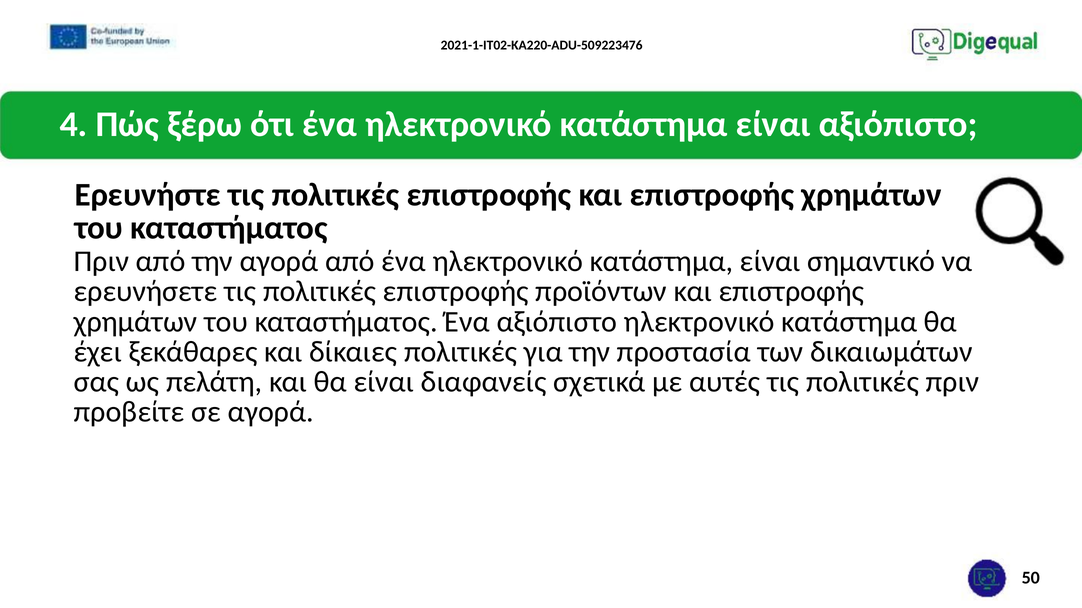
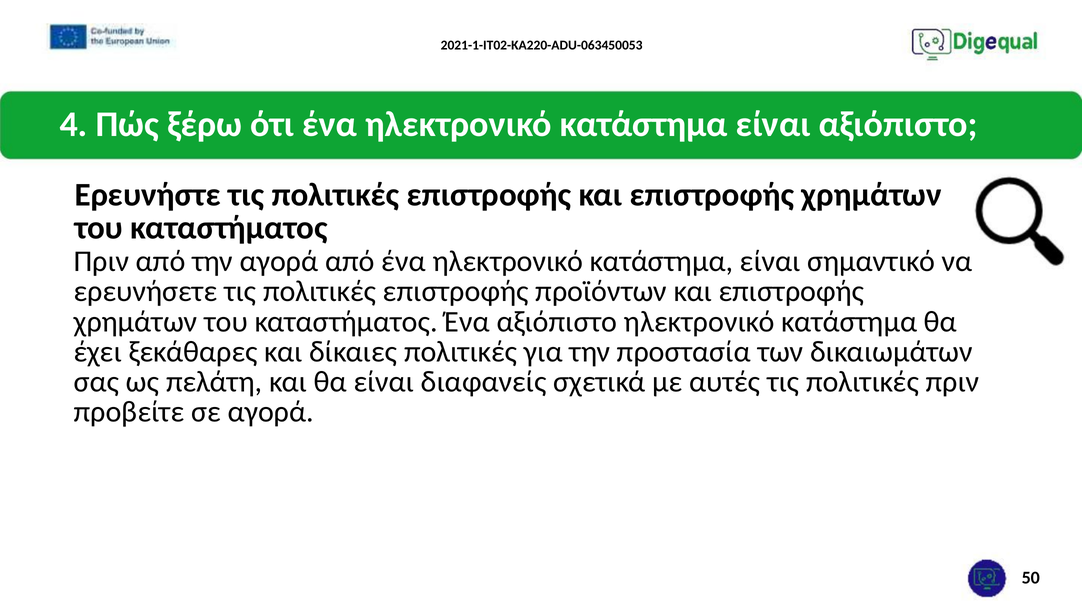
2021-1-IT02-KA220-ADU-509223476: 2021-1-IT02-KA220-ADU-509223476 -> 2021-1-IT02-KA220-ADU-063450053 (542, 45)
